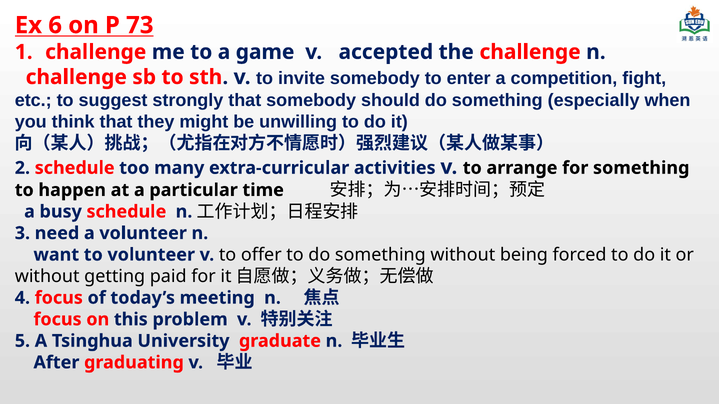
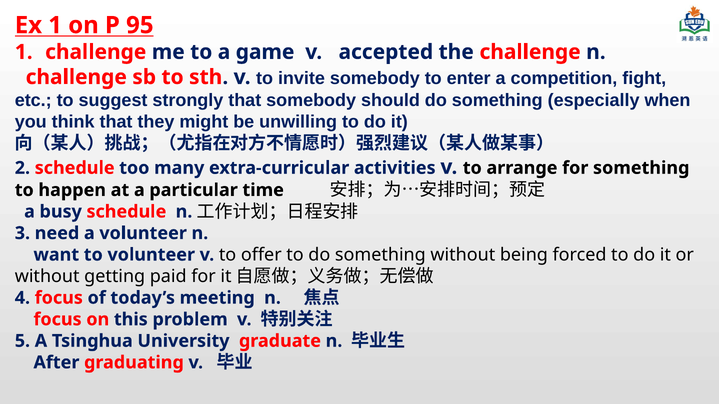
Ex 6: 6 -> 1 (55, 25)
73: 73 -> 95 (140, 25)
